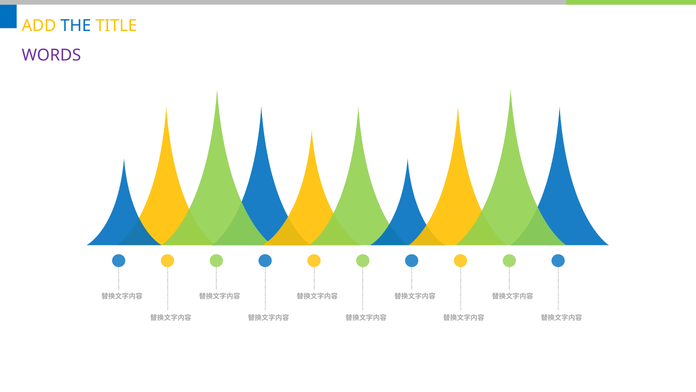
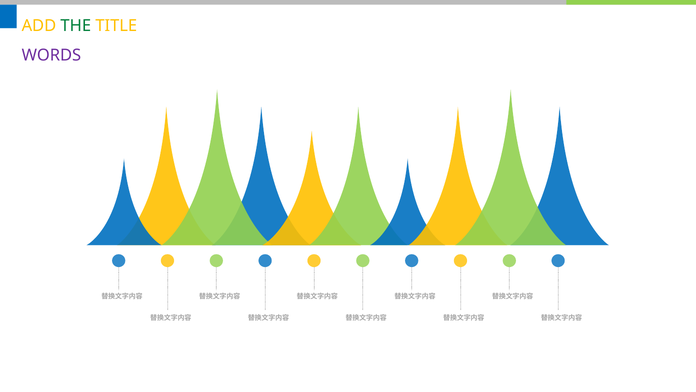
THE colour: blue -> green (76, 26)
